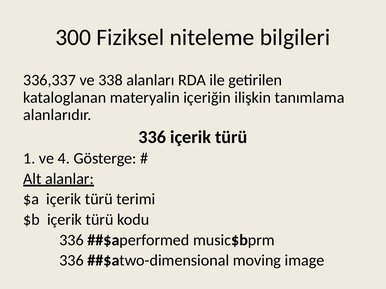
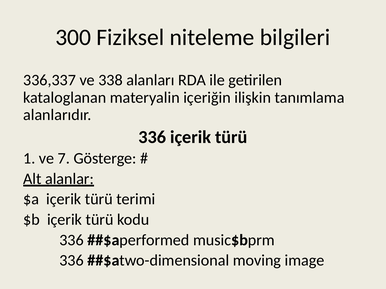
4: 4 -> 7 (64, 159)
